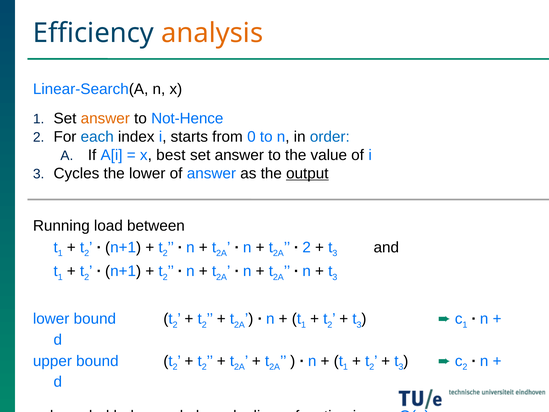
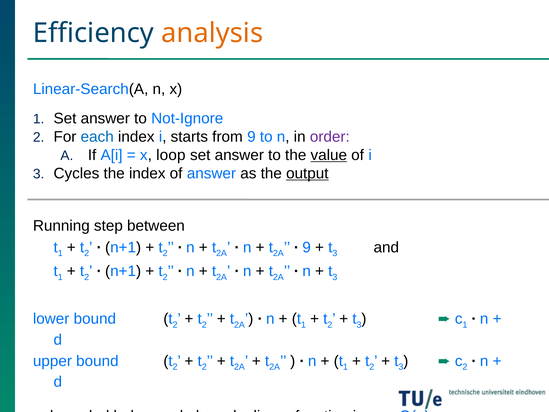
answer colour: orange -> black (105, 118)
Not-Hence: Not-Hence -> Not-Ignore (187, 118)
from 0: 0 -> 9 (251, 137)
order colour: blue -> purple (330, 137)
best: best -> loop (171, 155)
value underline: none -> present (329, 155)
the lower: lower -> index (147, 173)
load: load -> step (108, 226)
2: 2 -> 9 (307, 247)
